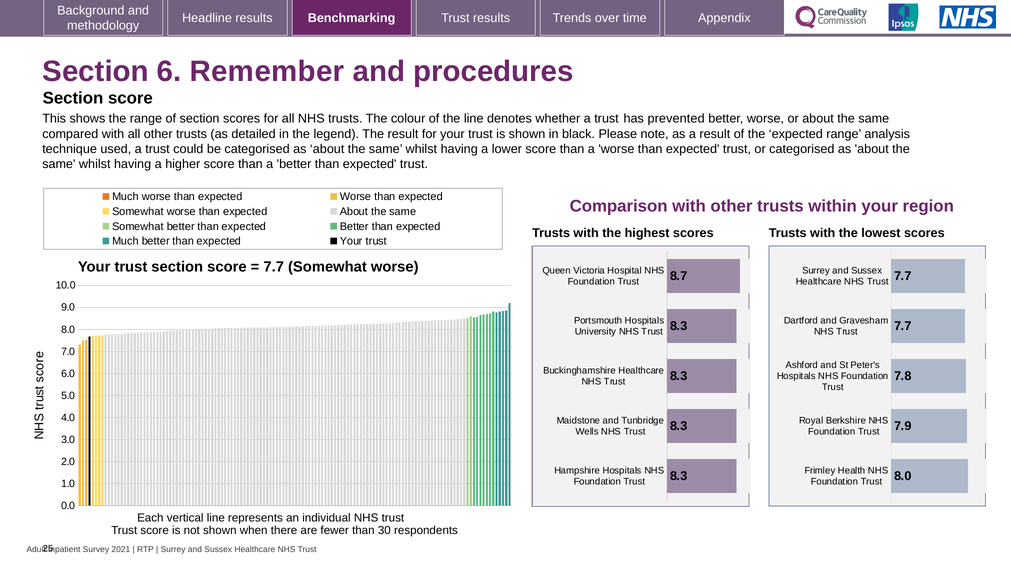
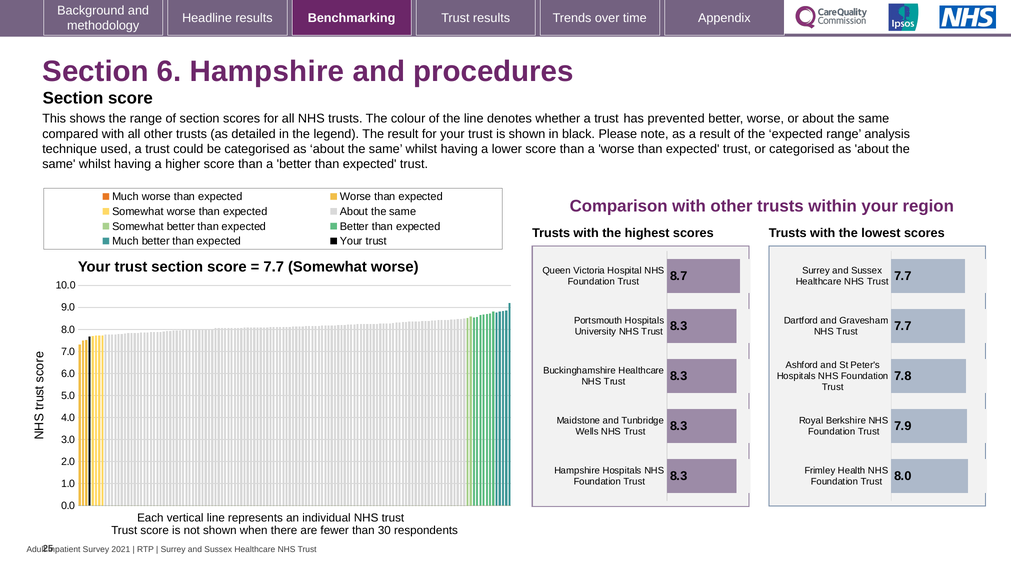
6 Remember: Remember -> Hampshire (267, 71)
